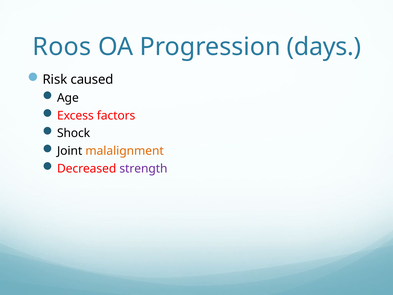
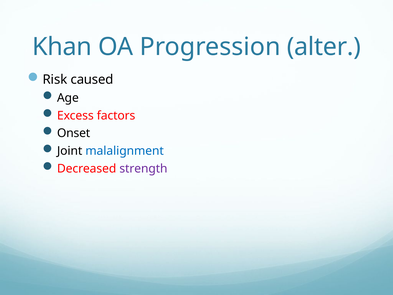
Roos: Roos -> Khan (62, 47)
days: days -> alter (324, 47)
Shock: Shock -> Onset (74, 133)
malalignment colour: orange -> blue (125, 151)
